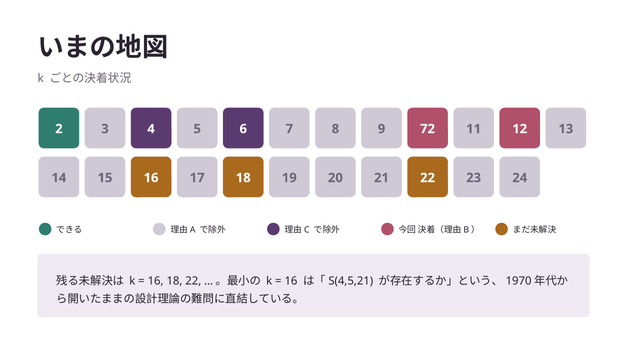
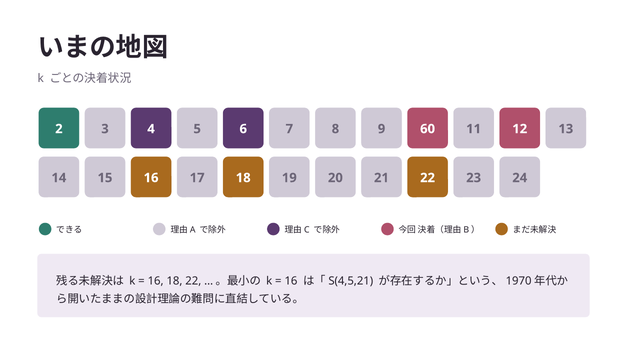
72: 72 -> 60 (428, 129)
